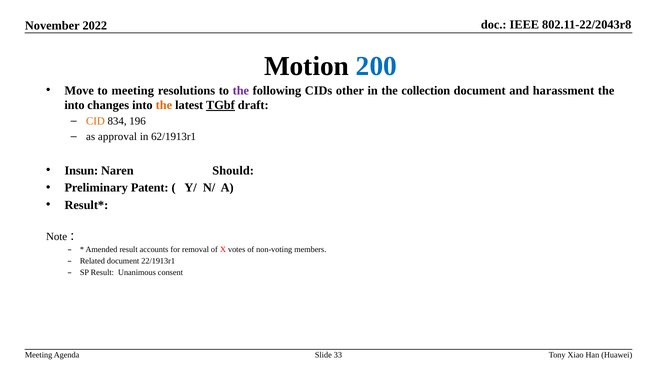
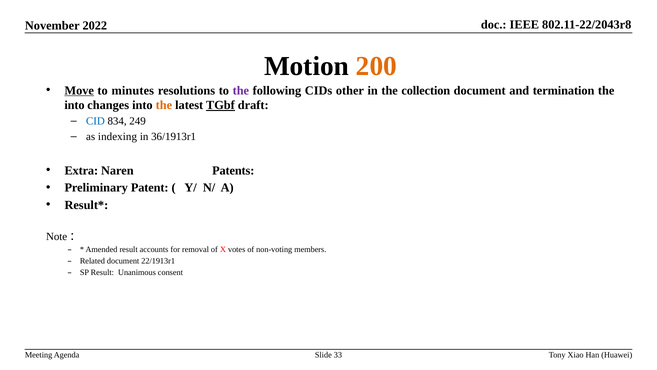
200 colour: blue -> orange (376, 66)
Move underline: none -> present (79, 90)
to meeting: meeting -> minutes (133, 90)
harassment: harassment -> termination (564, 90)
CID colour: orange -> blue (95, 121)
196: 196 -> 249 (138, 121)
approval: approval -> indexing (118, 137)
62/1913r1: 62/1913r1 -> 36/1913r1 (174, 137)
Insun: Insun -> Extra (81, 170)
Should: Should -> Patents (233, 170)
